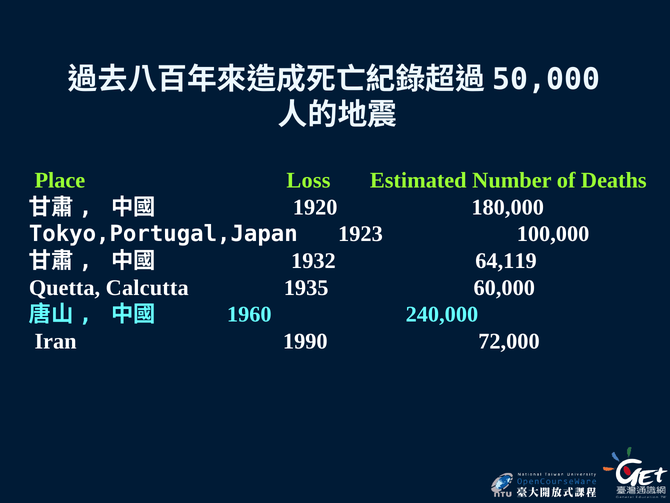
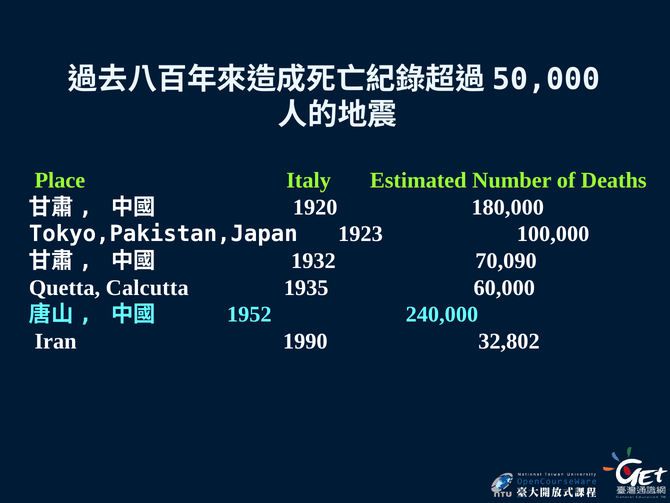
Loss: Loss -> Italy (309, 180)
Tokyo,Portugal,Japan: Tokyo,Portugal,Japan -> Tokyo,Pakistan,Japan (163, 234)
64,119: 64,119 -> 70,090 (506, 261)
1960: 1960 -> 1952 (249, 314)
72,000: 72,000 -> 32,802 (509, 341)
